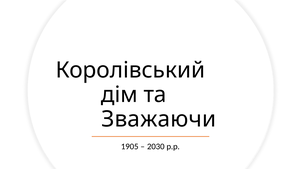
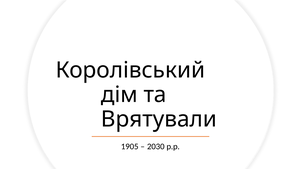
Зважаючи: Зважаючи -> Врятували (159, 119)
